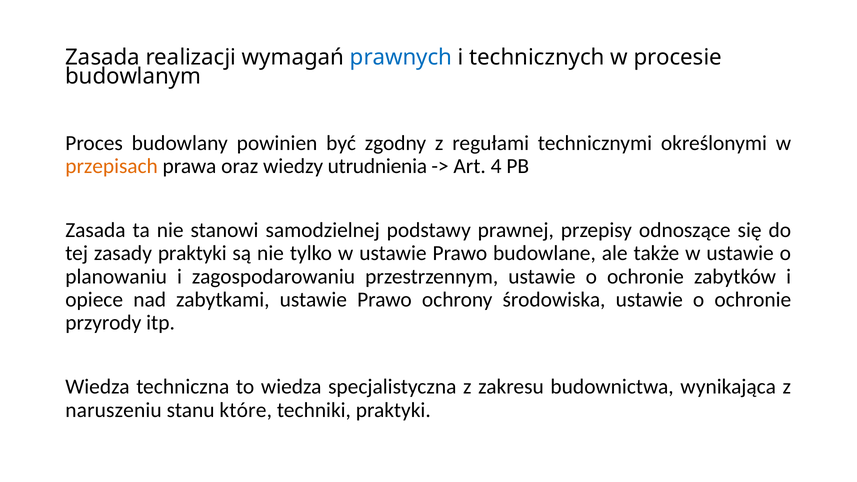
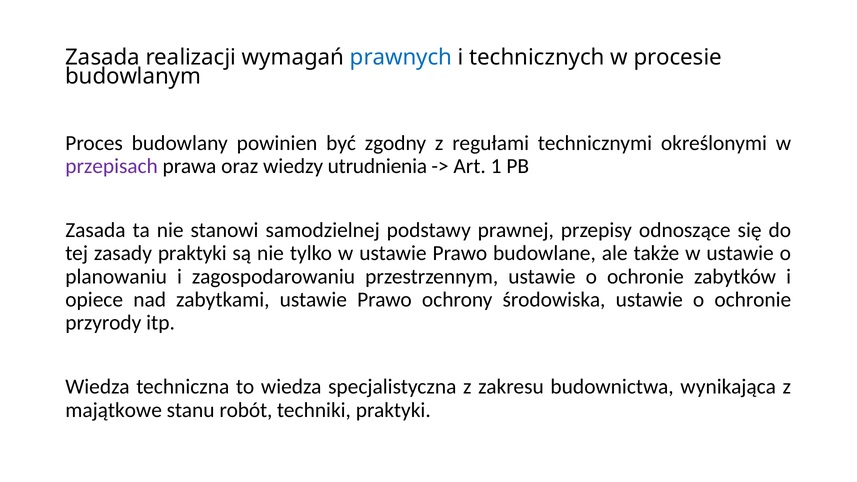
przepisach colour: orange -> purple (112, 166)
4: 4 -> 1 (496, 166)
naruszeniu: naruszeniu -> majątkowe (114, 410)
które: które -> robót (246, 410)
